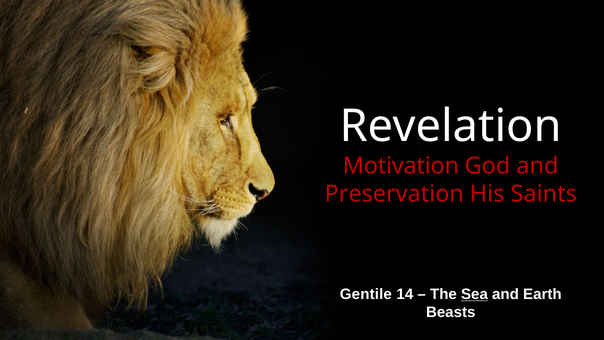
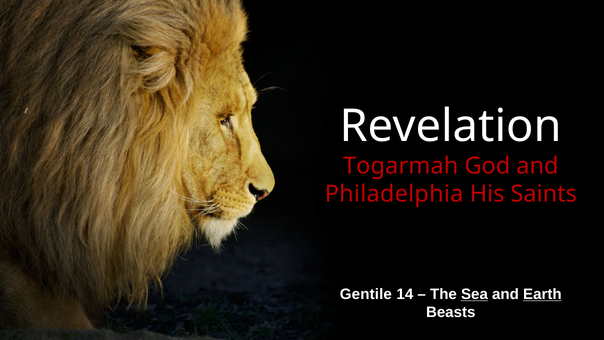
Motivation: Motivation -> Togarmah (401, 166)
Preservation: Preservation -> Philadelphia (394, 194)
Earth underline: none -> present (542, 294)
